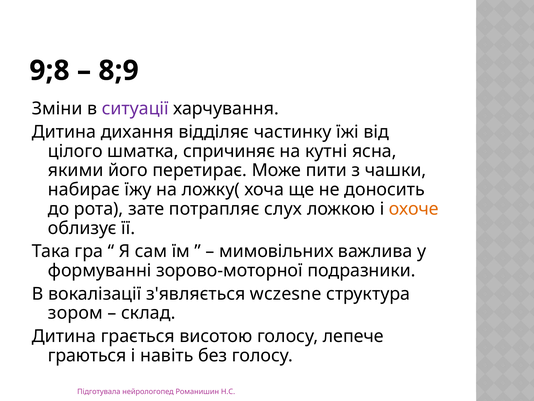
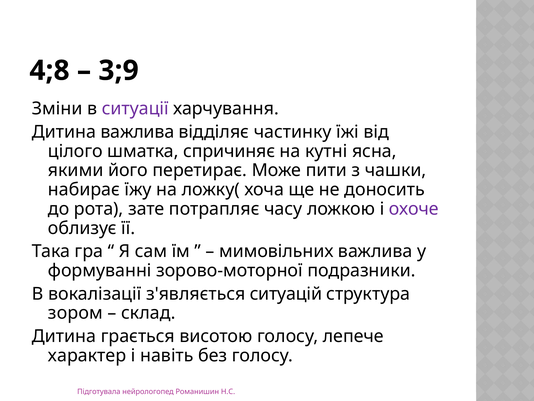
9;8: 9;8 -> 4;8 (49, 70)
8;9: 8;9 -> 3;9 (119, 70)
Дитина дихання: дихання -> важлива (137, 132)
слух: слух -> часу (283, 209)
охоче colour: orange -> purple (414, 209)
wczesne: wczesne -> ситуацій (286, 293)
граються: граються -> характер (87, 355)
